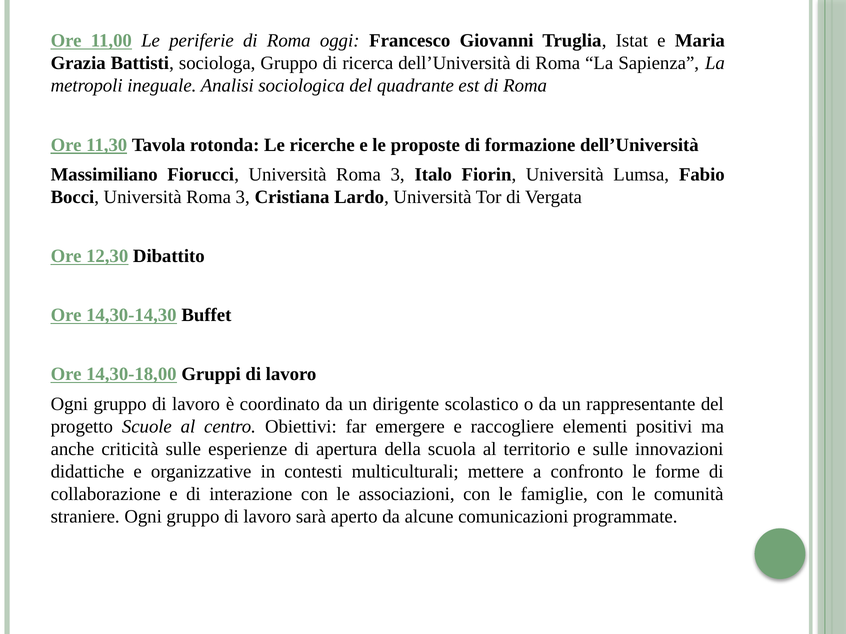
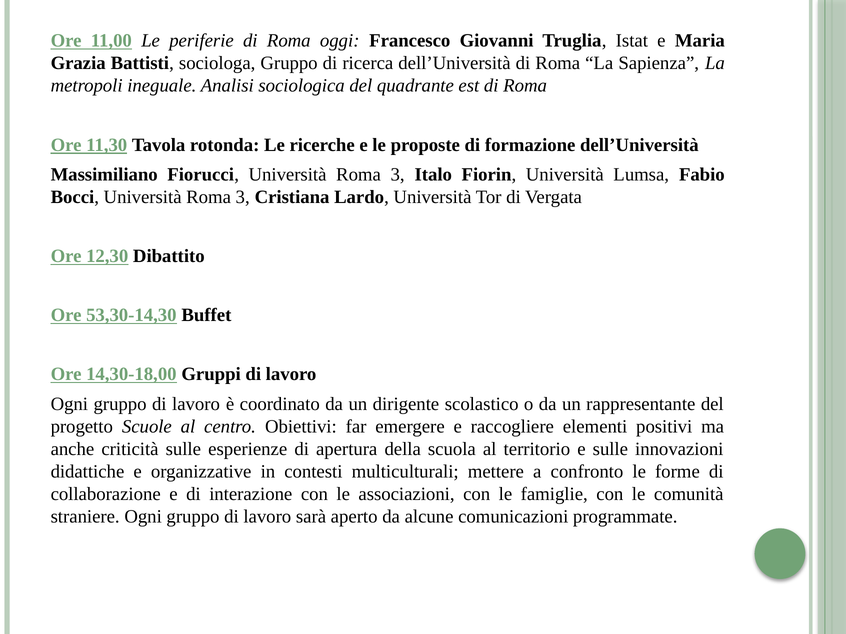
14,30-14,30: 14,30-14,30 -> 53,30-14,30 (131, 315)
